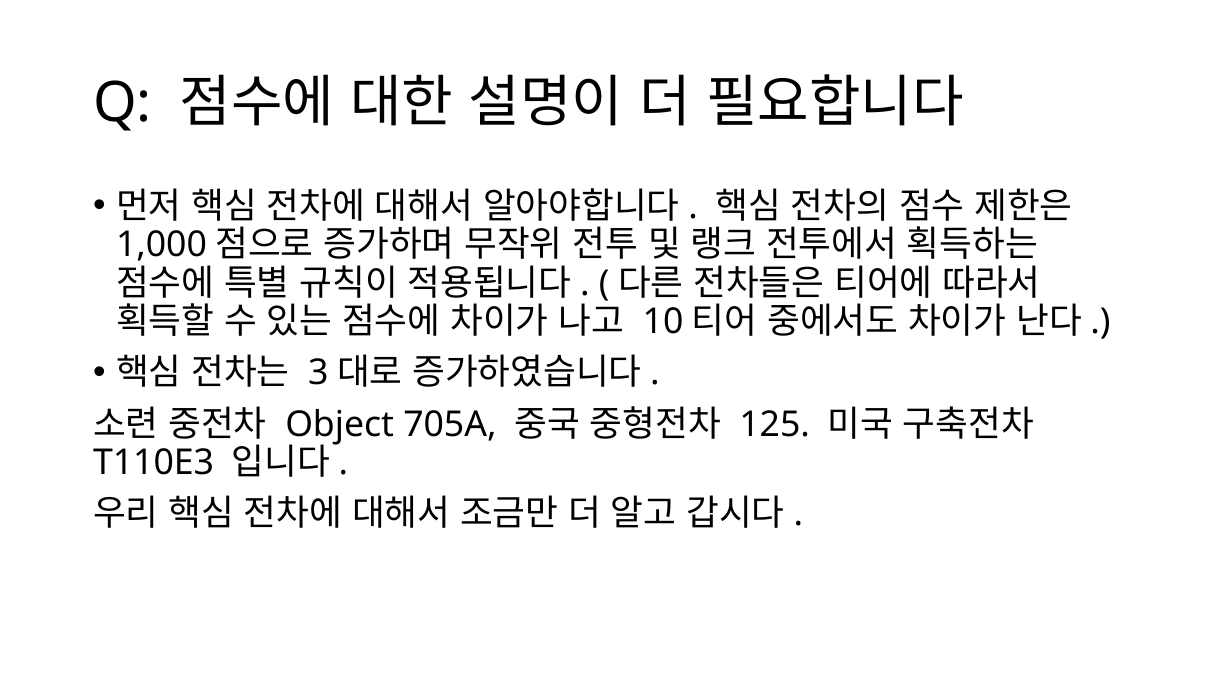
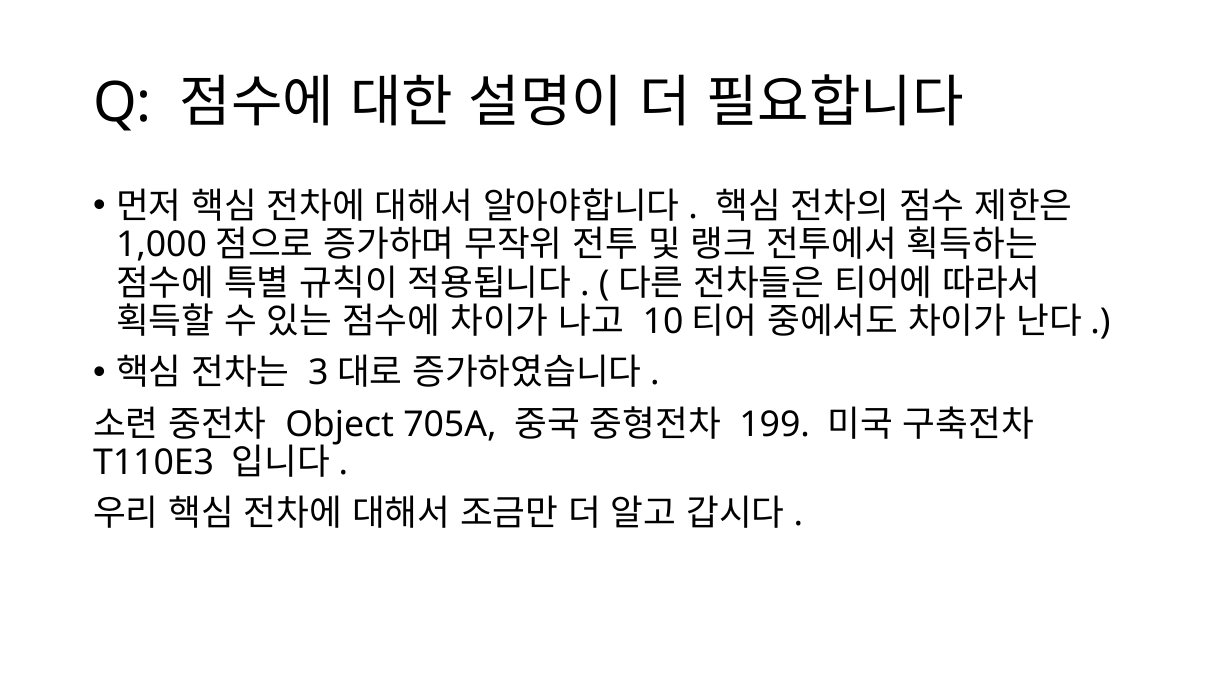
125: 125 -> 199 (775, 425)
